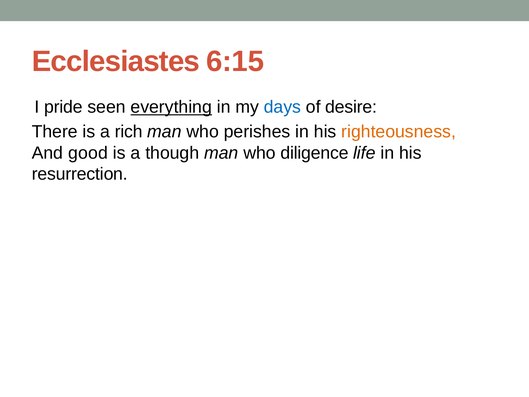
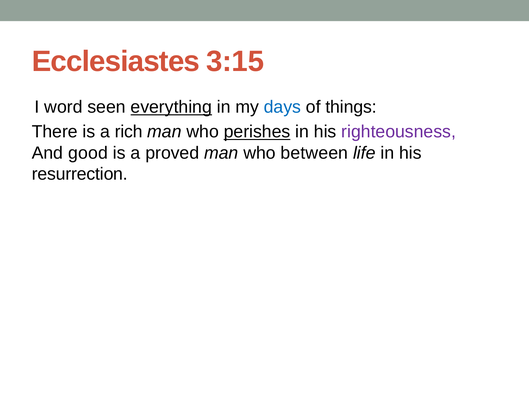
6:15: 6:15 -> 3:15 (235, 62)
pride: pride -> word (63, 107)
desire: desire -> things (351, 107)
perishes underline: none -> present (257, 132)
righteousness colour: orange -> purple (399, 132)
though: though -> proved (172, 153)
diligence: diligence -> between (314, 153)
